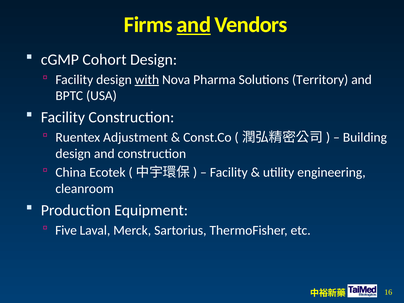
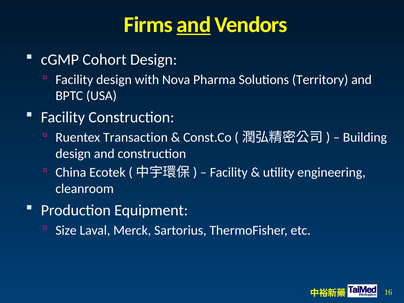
with underline: present -> none (147, 80)
Adjustment: Adjustment -> Transaction (135, 138)
Five: Five -> Size (66, 230)
